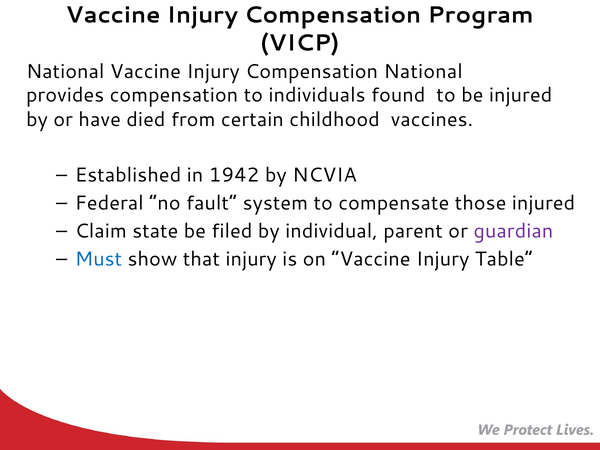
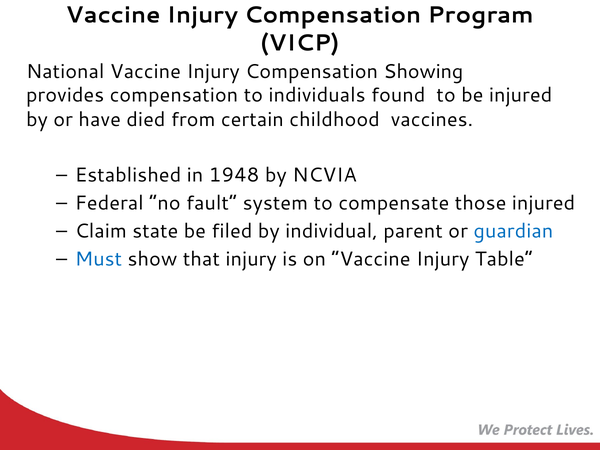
Compensation National: National -> Showing (423, 71)
1942: 1942 -> 1948 (234, 175)
guardian colour: purple -> blue (513, 231)
